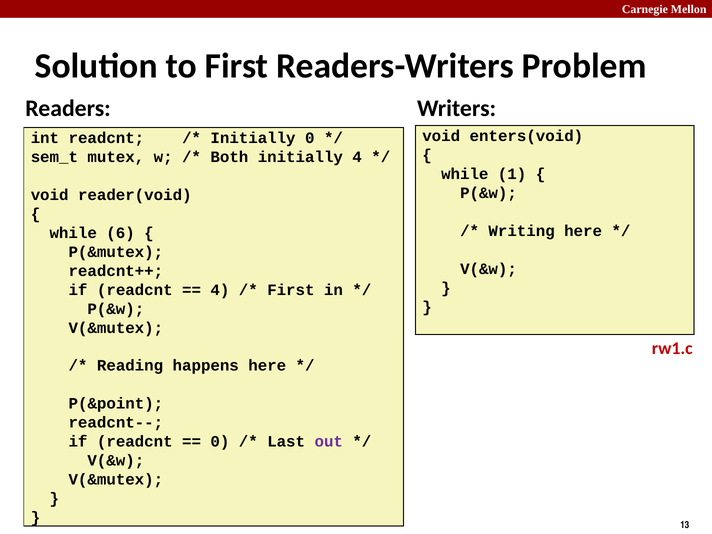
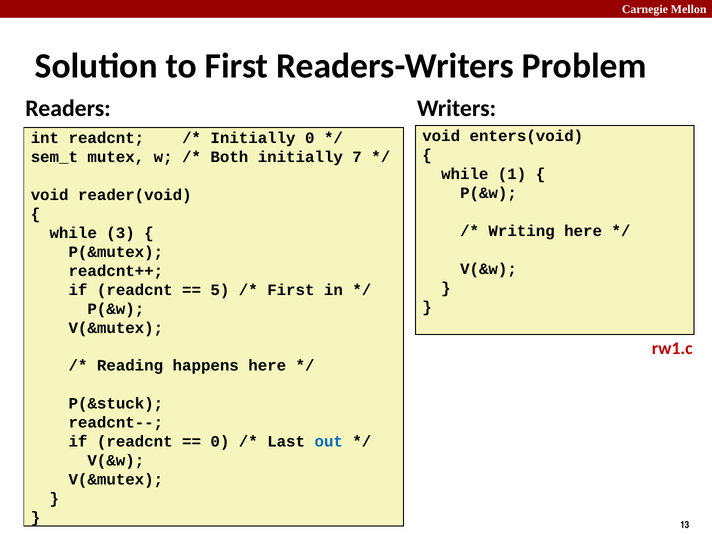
initially 4: 4 -> 7 (357, 157)
6: 6 -> 3 (121, 233)
4: 4 -> 5 (220, 290)
P(&point: P(&point -> P(&stuck (116, 404)
out colour: purple -> blue (329, 442)
